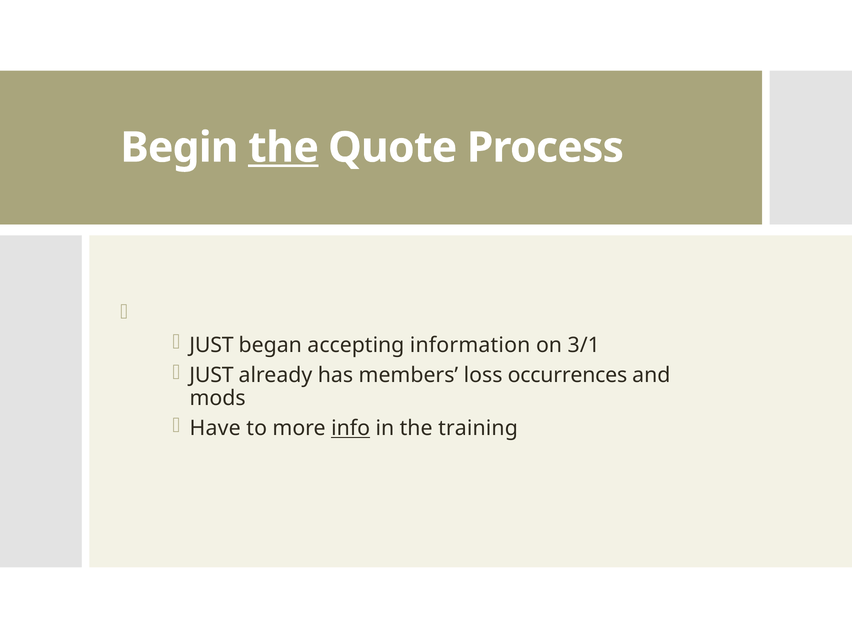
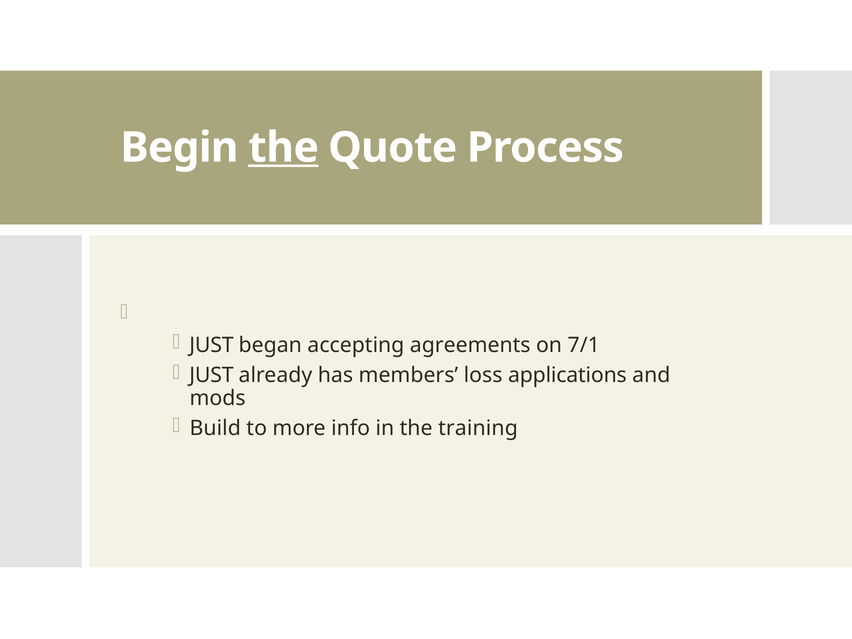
information: information -> agreements (470, 345)
3/1: 3/1 -> 7/1 (584, 345)
occurrences: occurrences -> applications (567, 375)
Have: Have -> Build (215, 428)
info underline: present -> none (351, 428)
